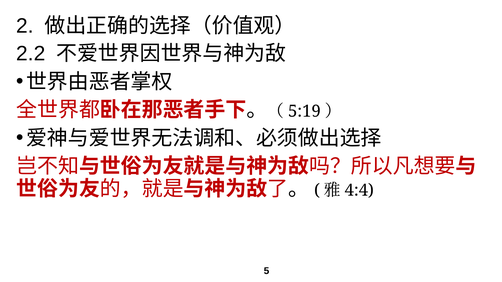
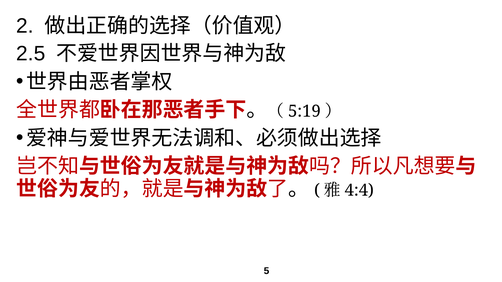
2.2: 2.2 -> 2.5 (31, 54)
